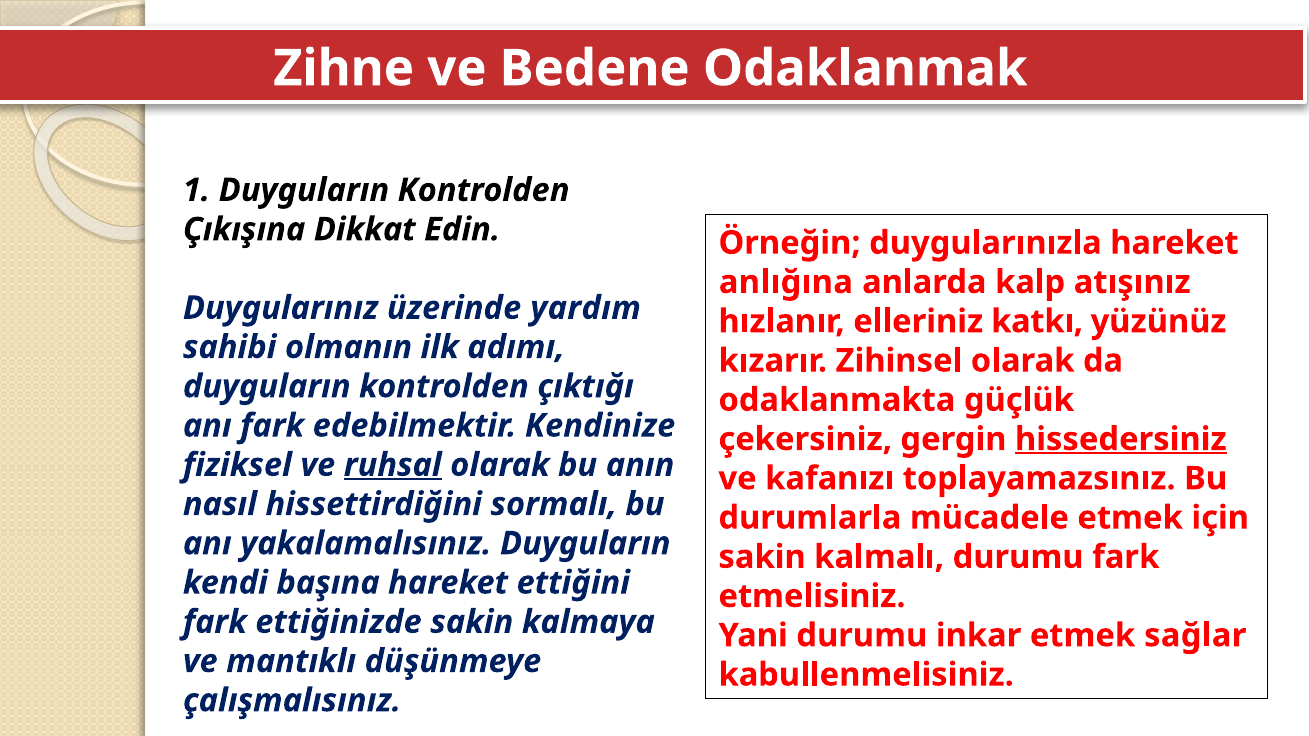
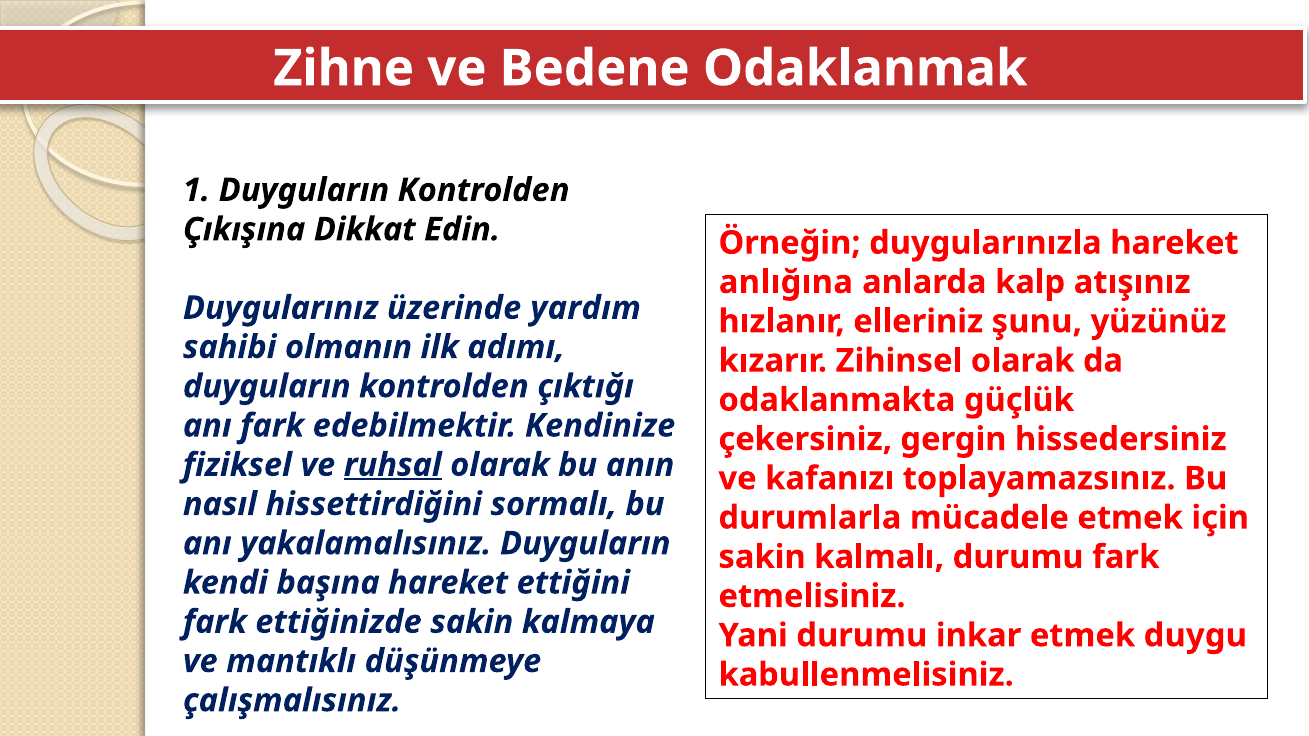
katkı: katkı -> şunu (1037, 322)
hissedersiniz underline: present -> none (1121, 439)
sağlar: sağlar -> duygu (1195, 636)
